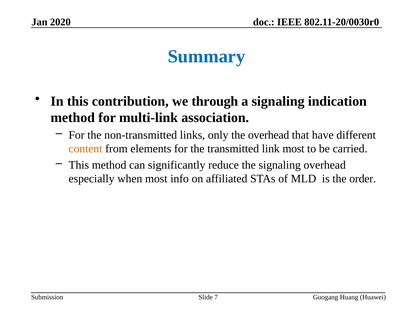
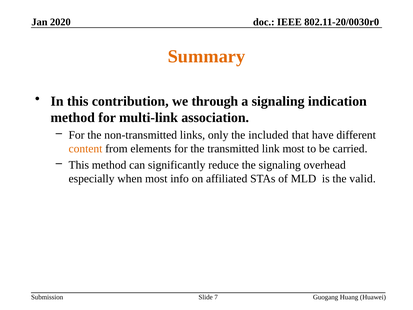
Summary colour: blue -> orange (206, 56)
the overhead: overhead -> included (269, 135)
order: order -> valid (363, 179)
